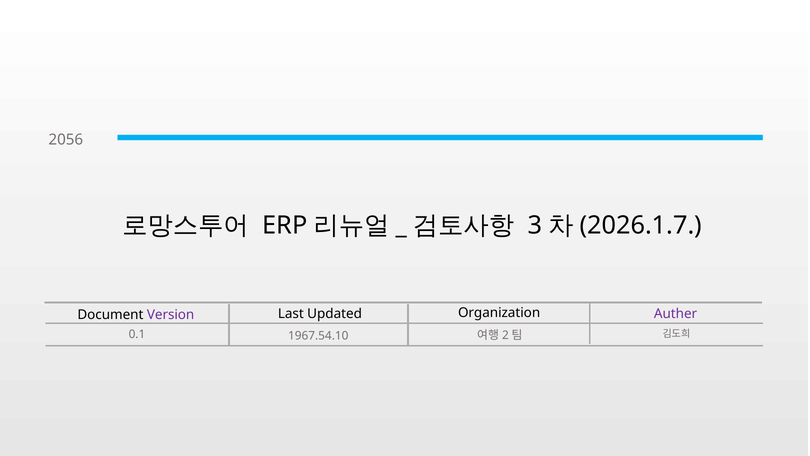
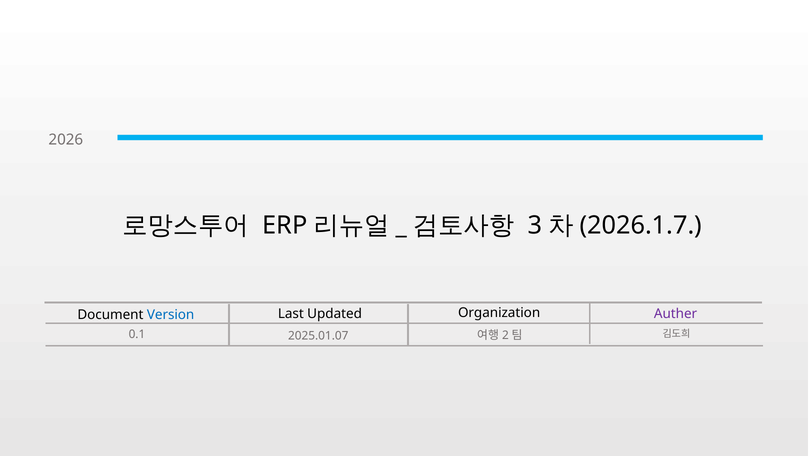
2056: 2056 -> 2026 (66, 140)
Version colour: purple -> blue (171, 314)
1967.54.10: 1967.54.10 -> 2025.01.07 (318, 336)
